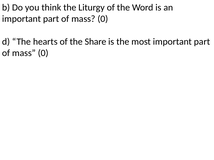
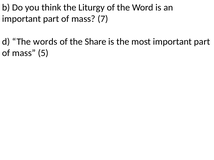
0: 0 -> 7 (103, 19)
hearts: hearts -> words (45, 42)
0: 0 -> 5 (43, 53)
